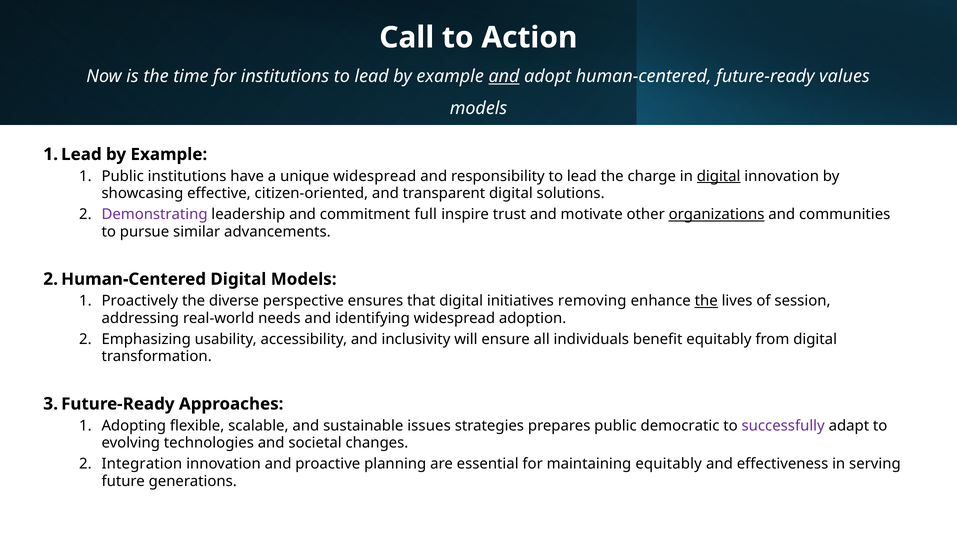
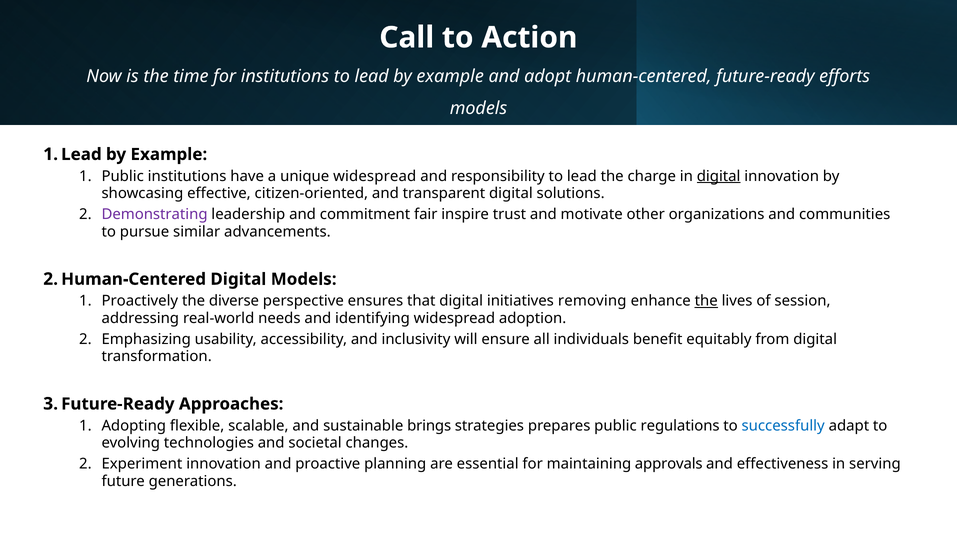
and underline: present -> none (504, 76)
values: values -> efforts (845, 76)
full: full -> fair (426, 215)
organizations underline: present -> none (717, 215)
issues: issues -> brings (429, 426)
democratic: democratic -> regulations (680, 426)
successfully colour: purple -> blue (783, 426)
Integration: Integration -> Experiment (142, 464)
maintaining equitably: equitably -> approvals (669, 464)
